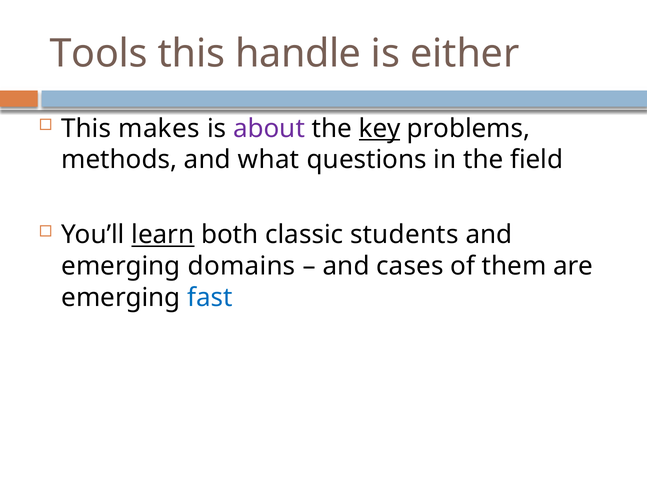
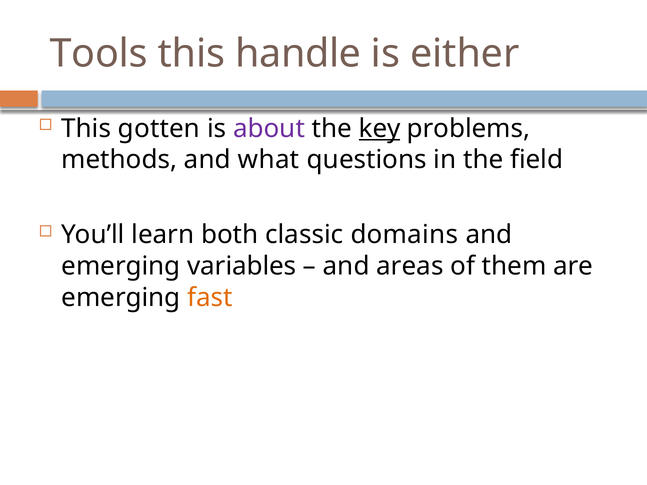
makes: makes -> gotten (159, 128)
learn underline: present -> none (163, 235)
students: students -> domains (404, 235)
domains: domains -> variables (242, 266)
cases: cases -> areas (410, 266)
fast colour: blue -> orange (210, 298)
